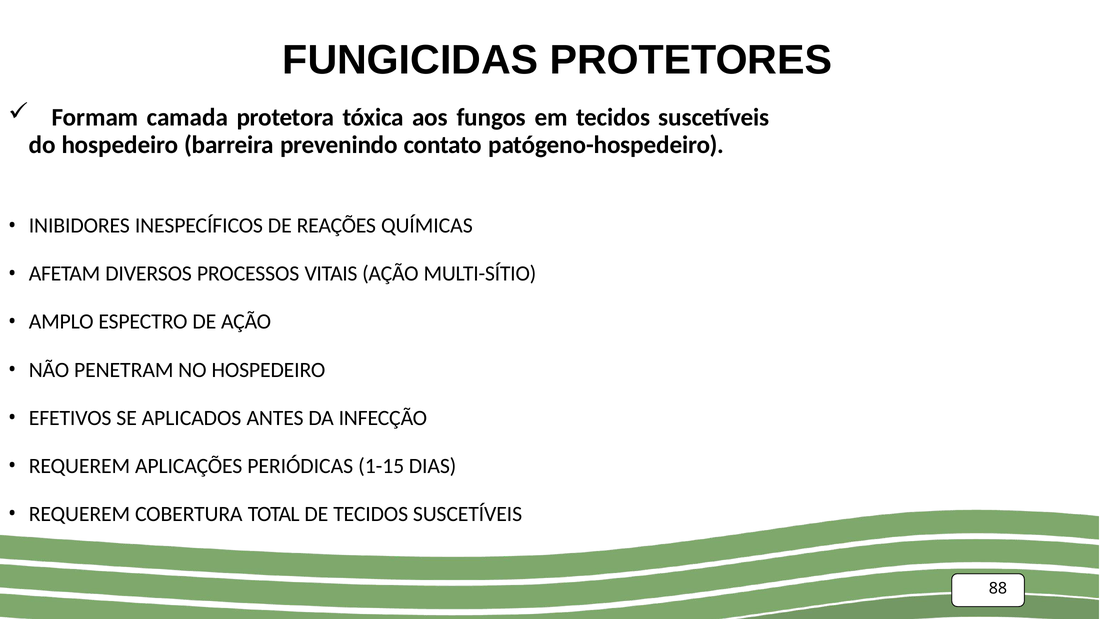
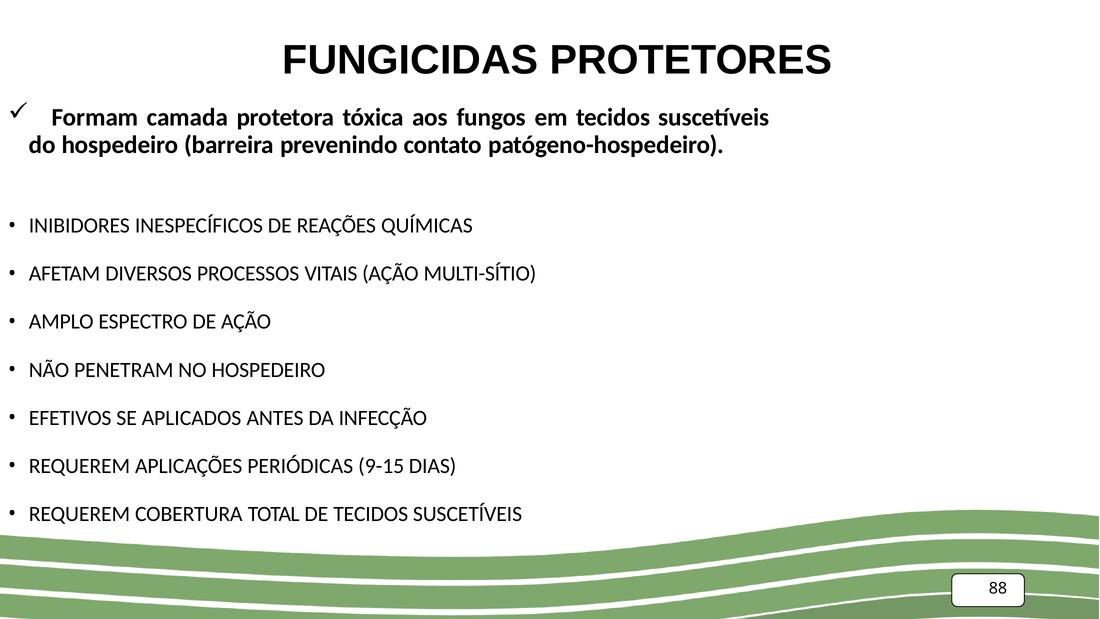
1-15: 1-15 -> 9-15 (381, 466)
